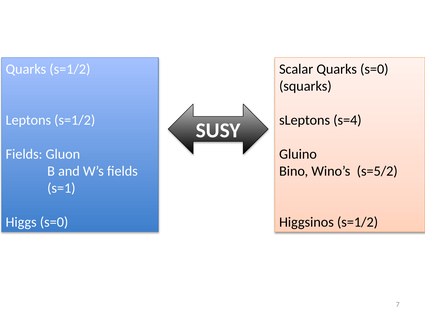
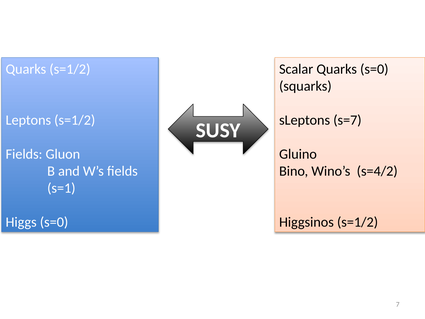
s=4: s=4 -> s=7 (347, 120)
s=5/2: s=5/2 -> s=4/2 (377, 171)
